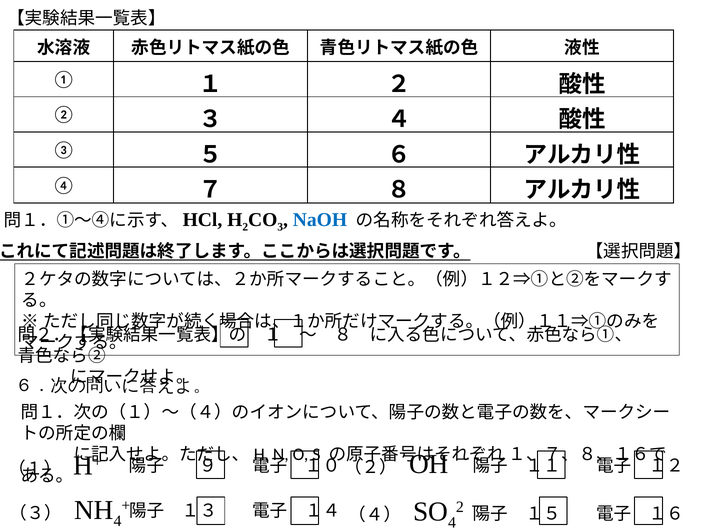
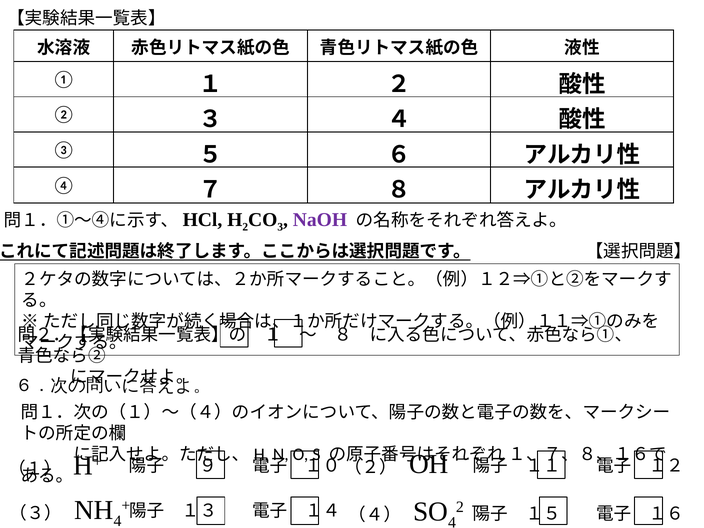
NaOH colour: blue -> purple (320, 220)
